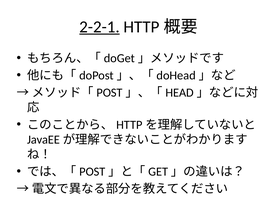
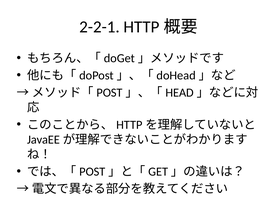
2-2-1 underline: present -> none (100, 27)
